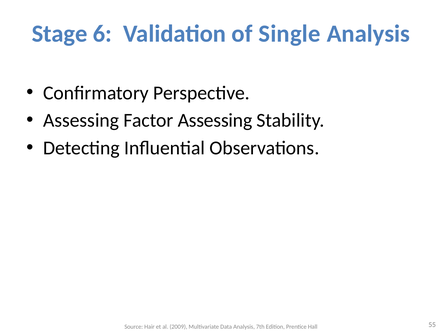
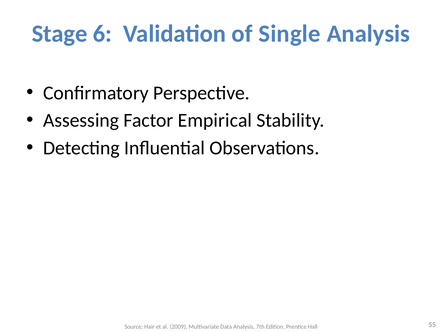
Factor Assessing: Assessing -> Empirical (215, 120)
